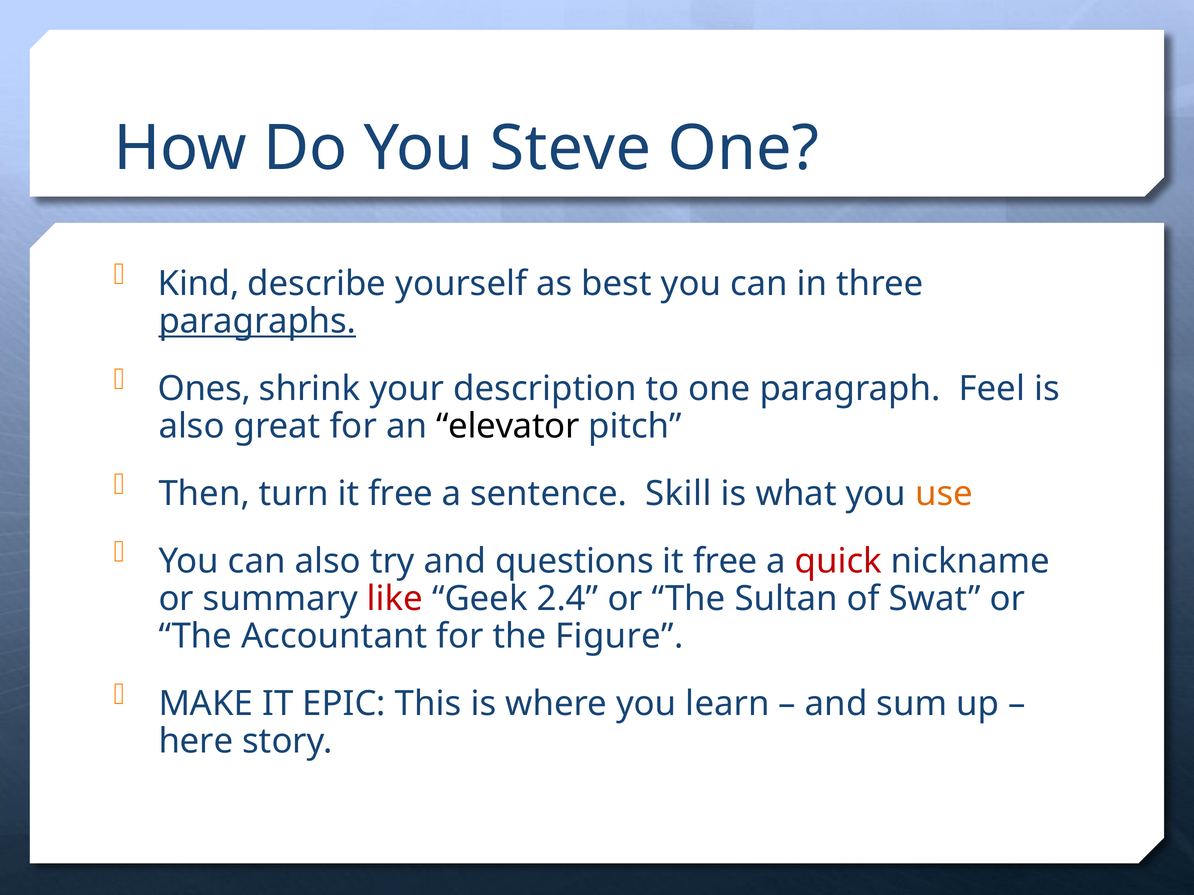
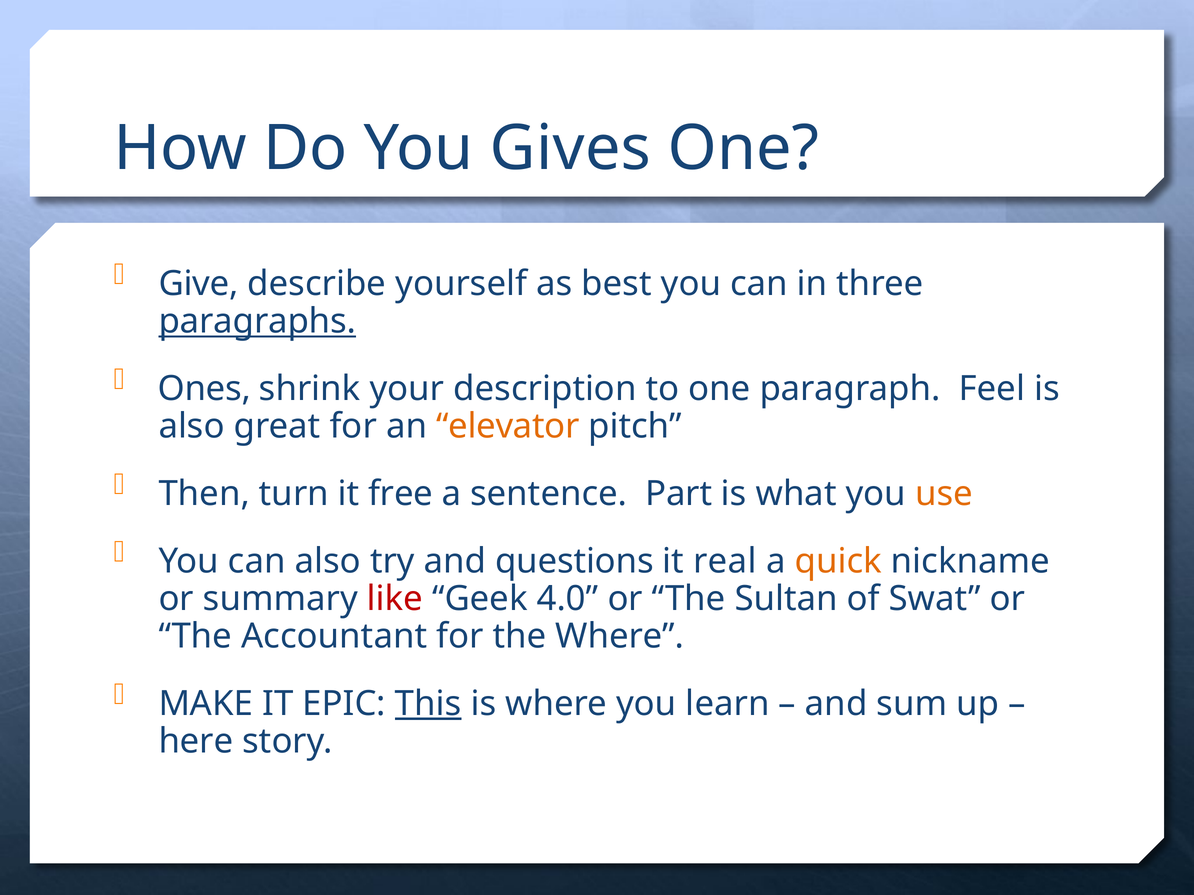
Steve: Steve -> Gives (571, 148)
Kind: Kind -> Give (199, 284)
elevator colour: black -> orange (508, 427)
Skill: Skill -> Part (679, 494)
free: free -> real (725, 561)
quick colour: red -> orange (838, 561)
2.4: 2.4 -> 4.0 (568, 599)
the Figure: Figure -> Where (620, 637)
This underline: none -> present (428, 704)
